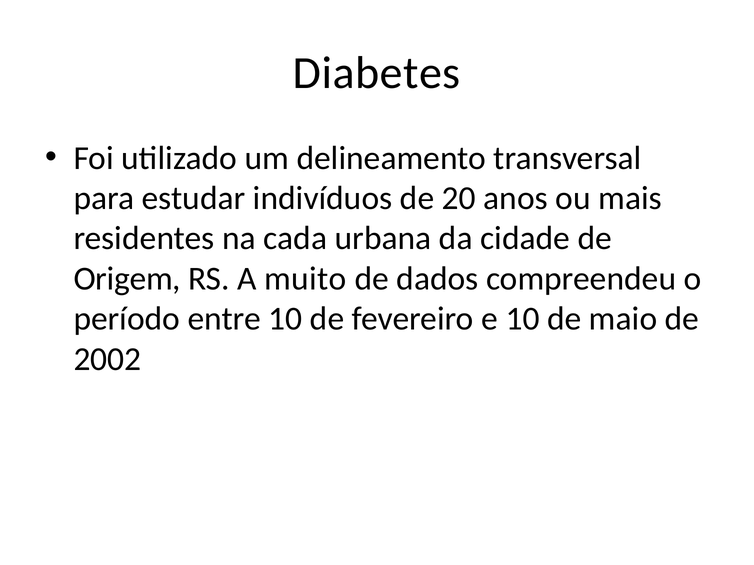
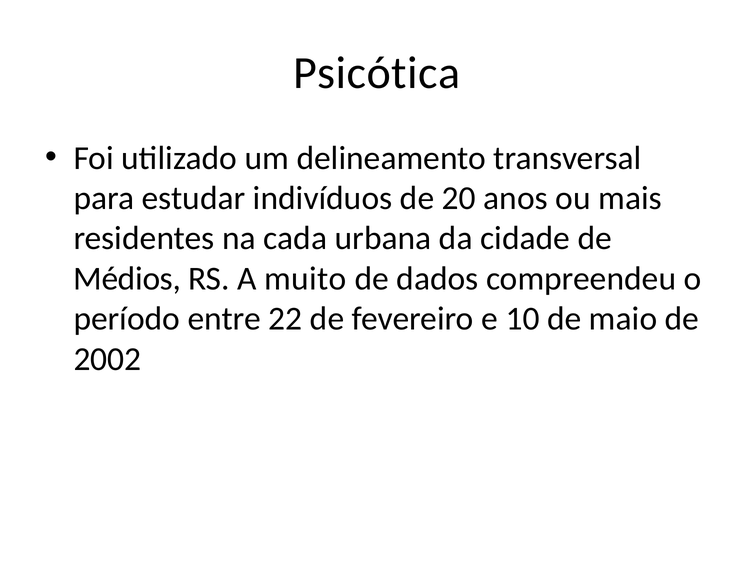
Diabetes: Diabetes -> Psicótica (377, 73)
Origem: Origem -> Médios (127, 279)
entre 10: 10 -> 22 (285, 319)
